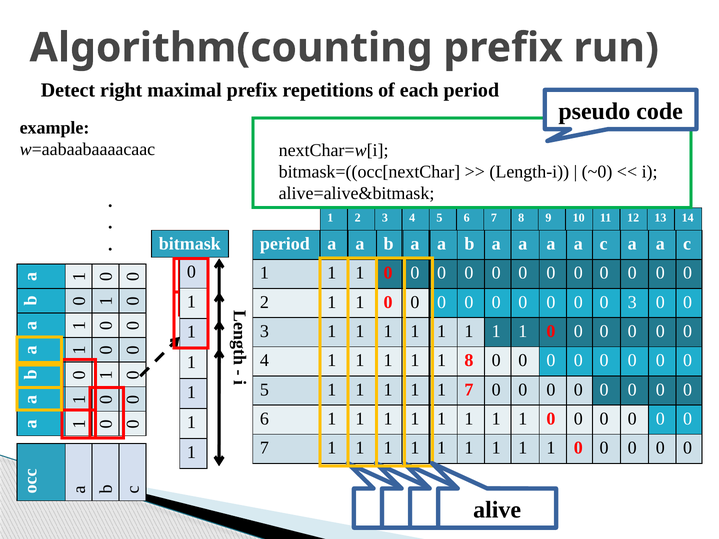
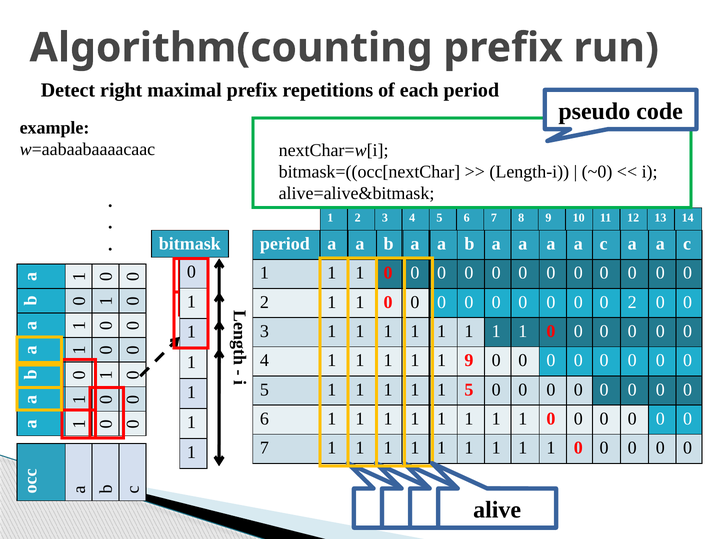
0 3: 3 -> 2 (632, 302)
1 8: 8 -> 9 (469, 361)
1 7: 7 -> 5 (469, 390)
